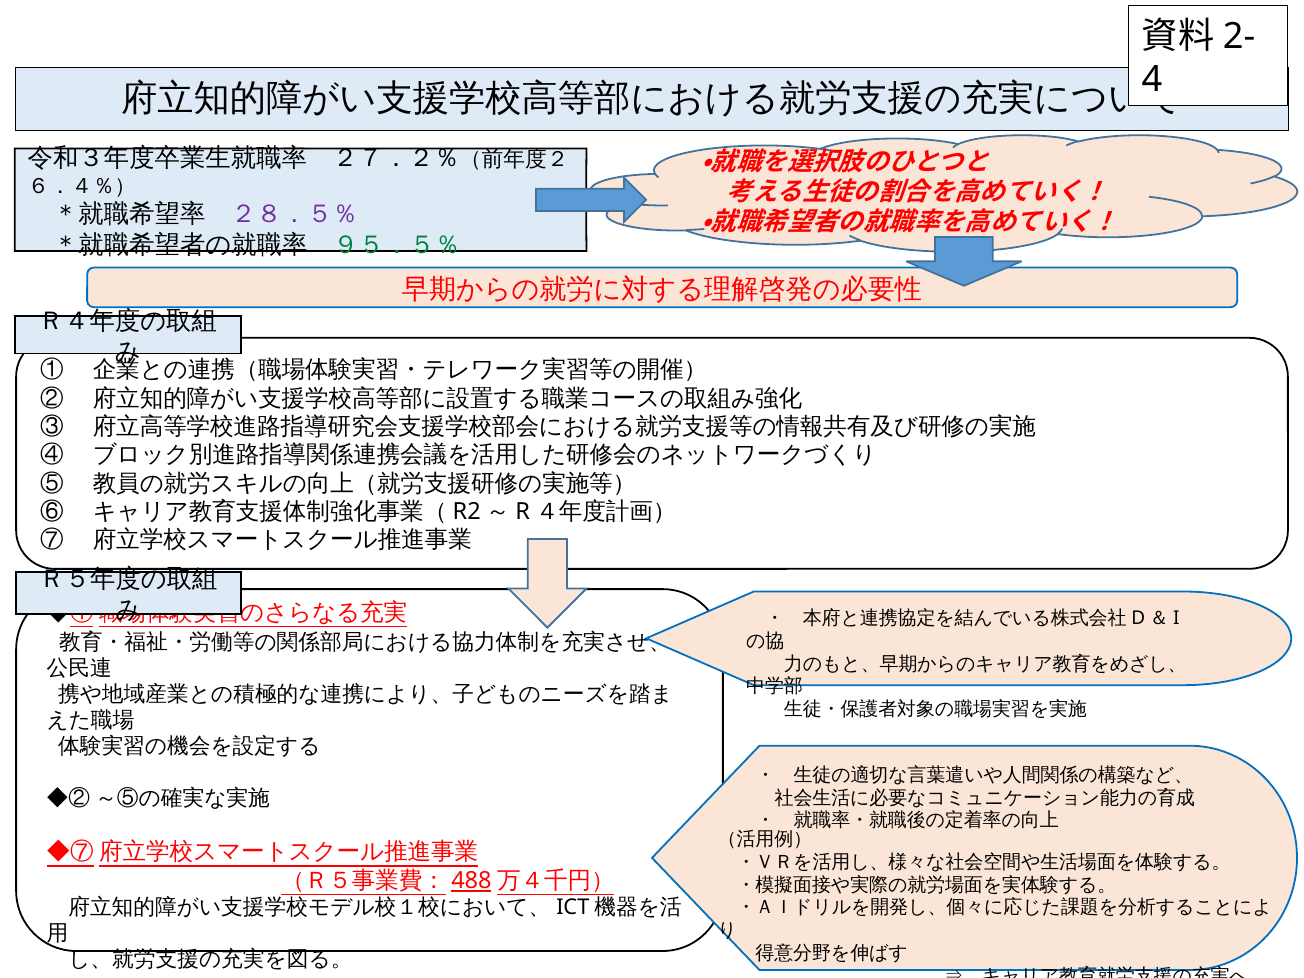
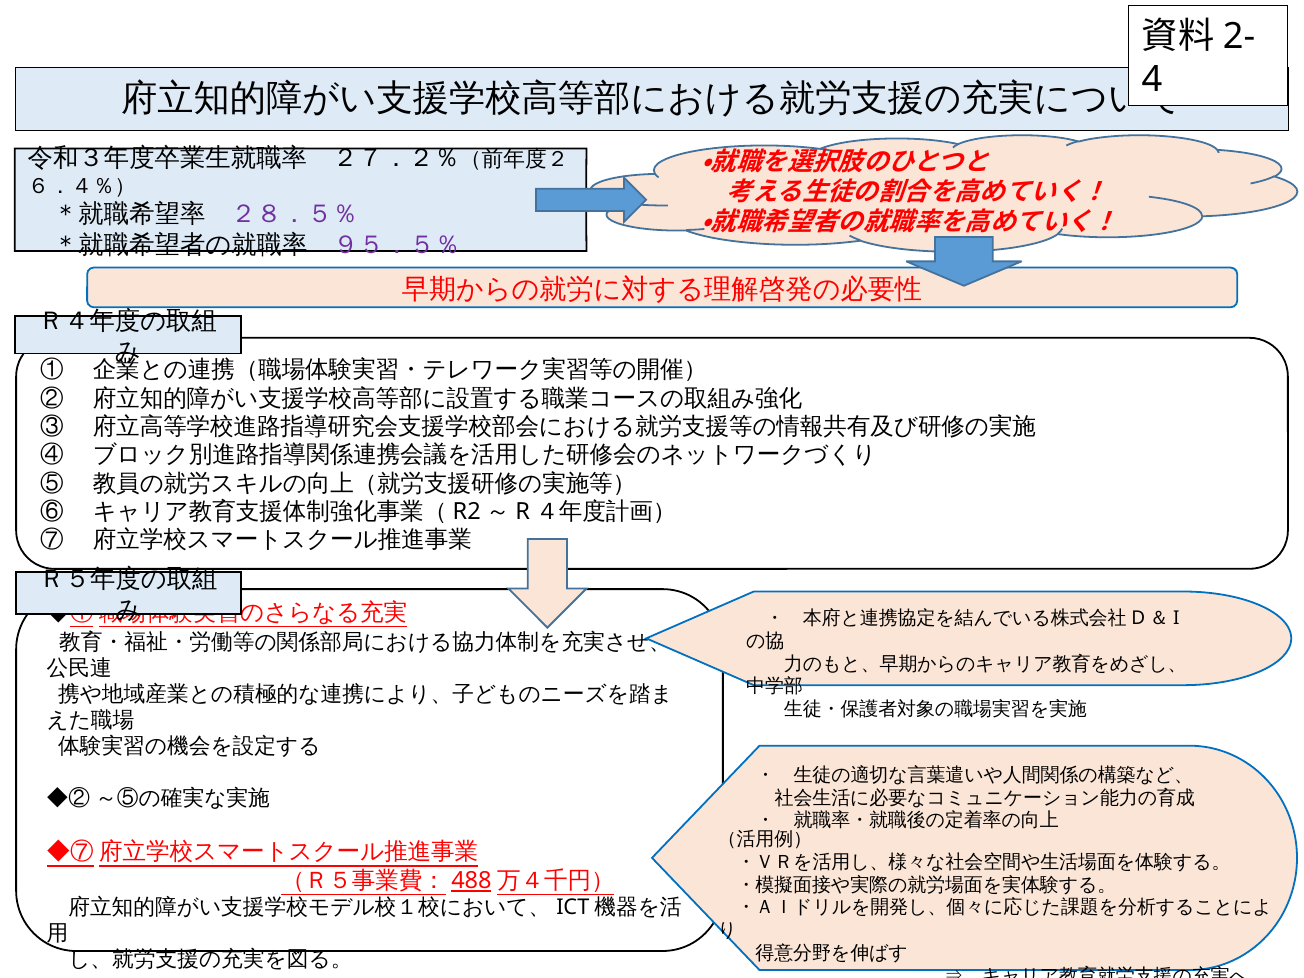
９５．５％ colour: green -> purple (397, 245)
